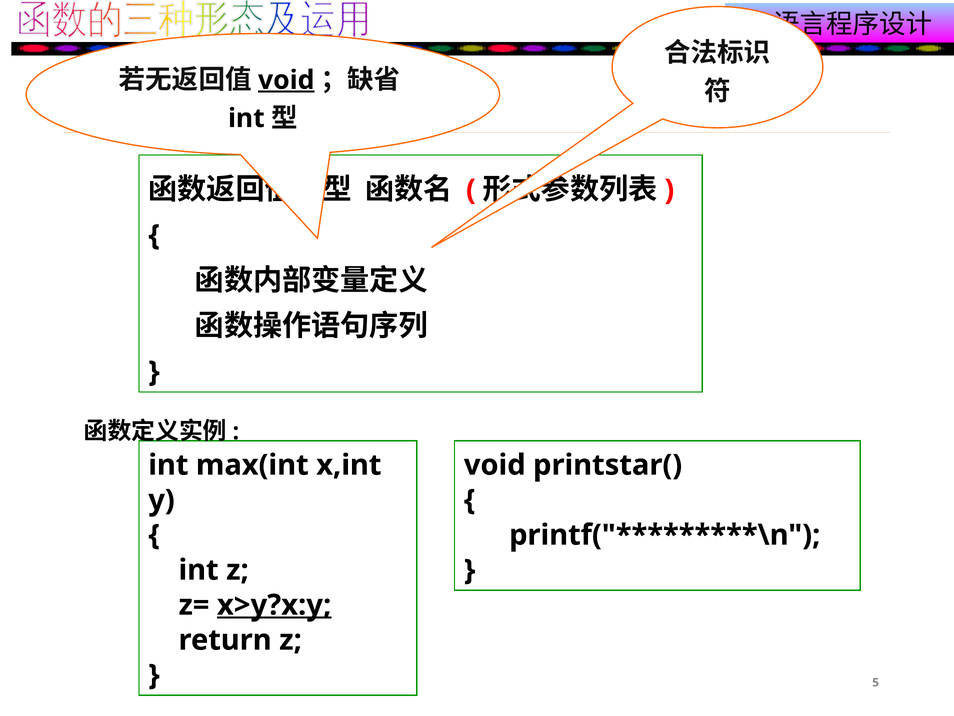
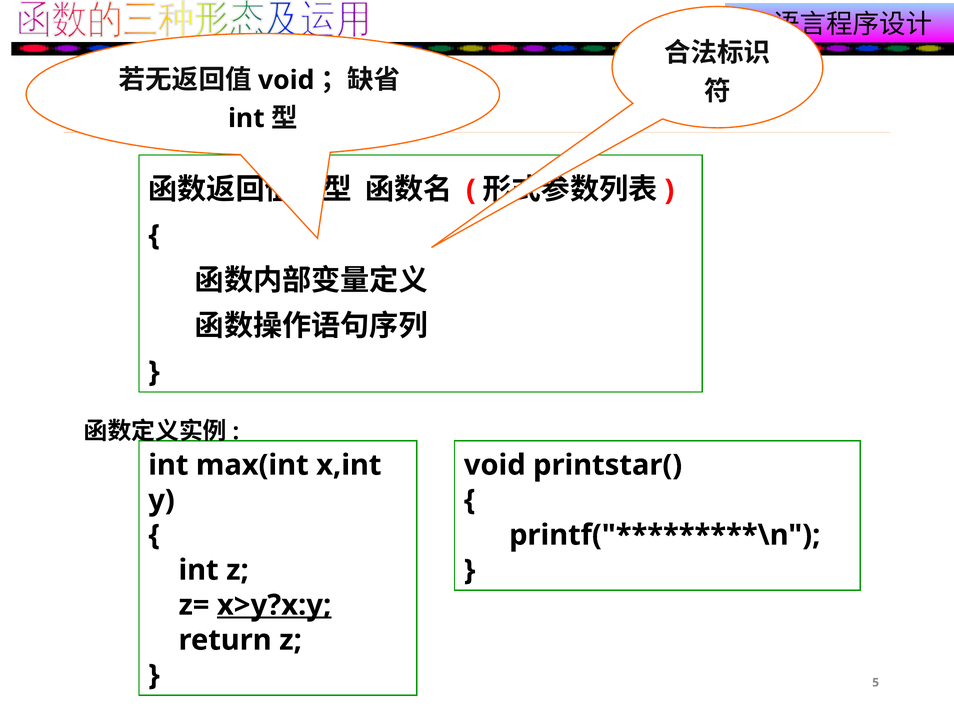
void underline: present -> none (286, 80)
